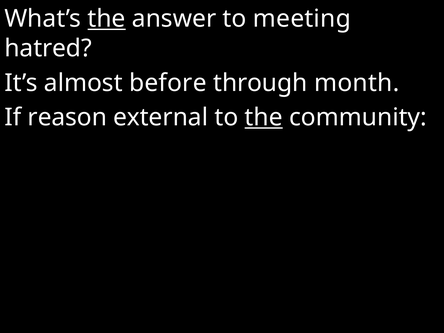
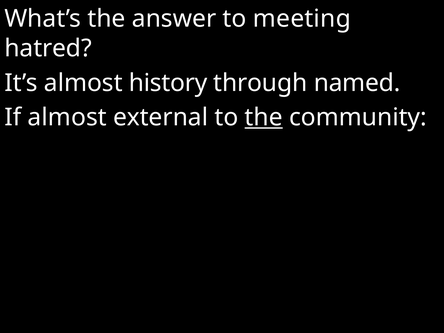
the underline: present -> none (107, 19)
before: before -> history (168, 83)
month: month -> named (357, 83)
If reason: reason -> almost (67, 117)
